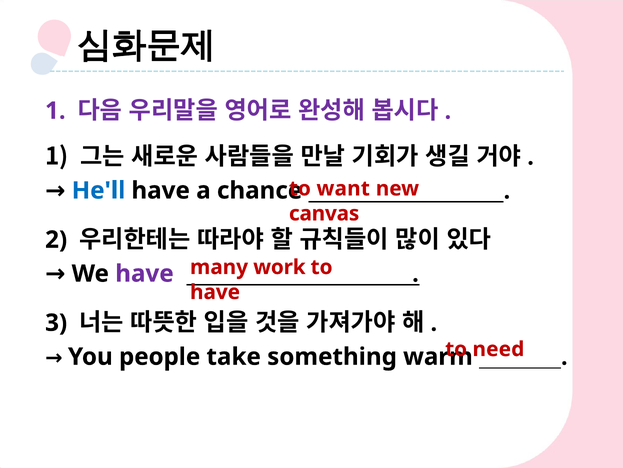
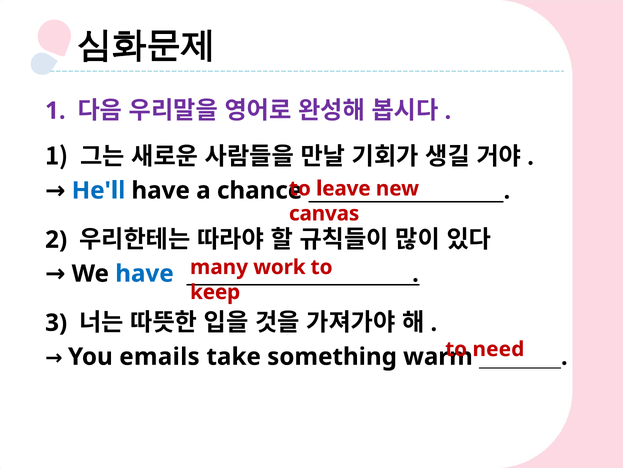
want: want -> leave (343, 188)
have colour: purple -> blue (144, 273)
have: have -> keep (215, 292)
people: people -> emails (159, 356)
